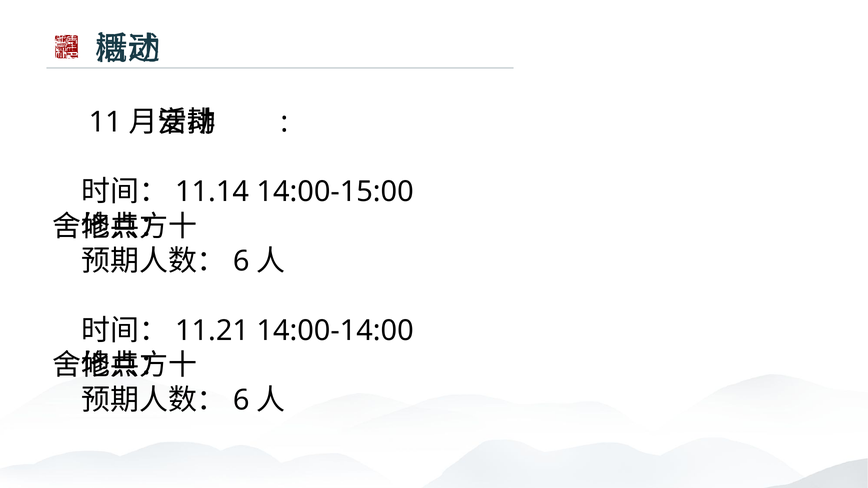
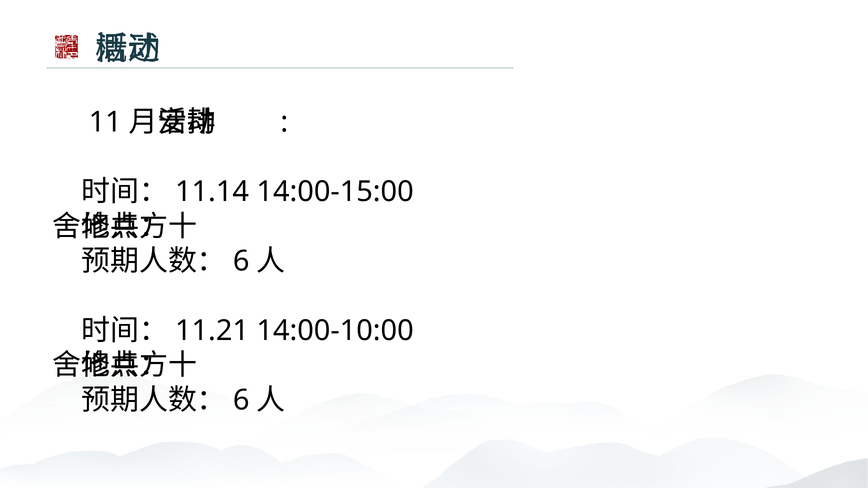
14:00-14:00: 14:00-14:00 -> 14:00-10:00 (335, 331)
